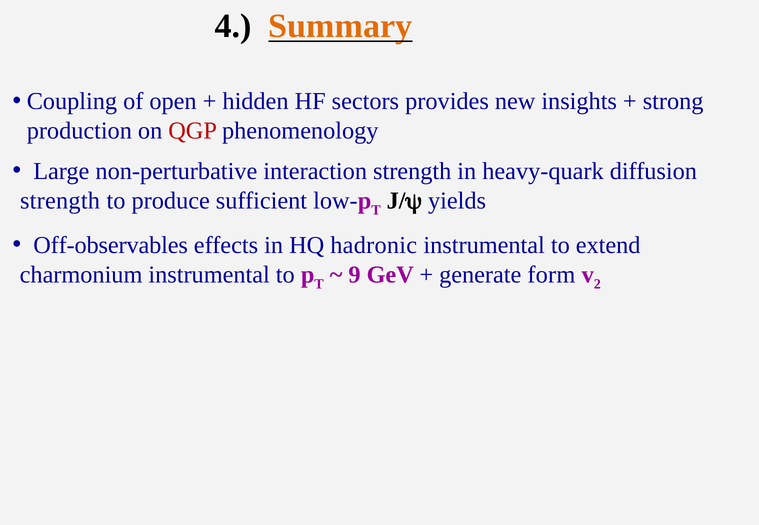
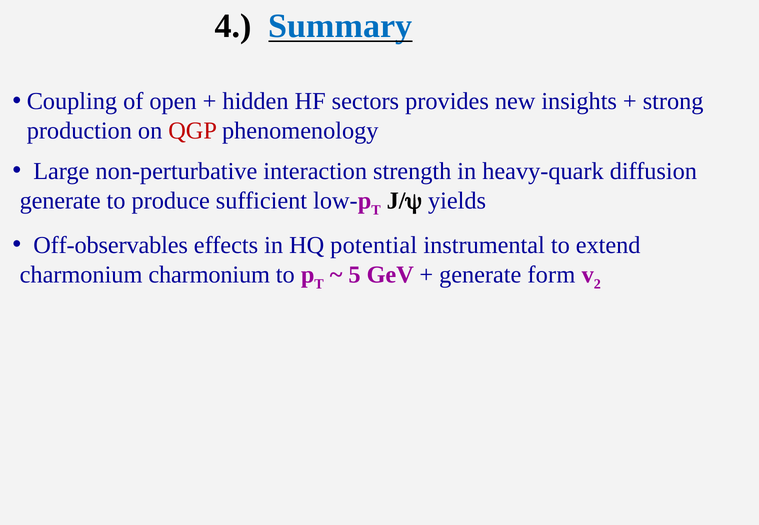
Summary colour: orange -> blue (340, 26)
strength: strength -> generate (60, 201)
hadronic: hadronic -> potential (374, 246)
charmonium instrumental: instrumental -> charmonium (209, 275)
9: 9 -> 5 (355, 275)
